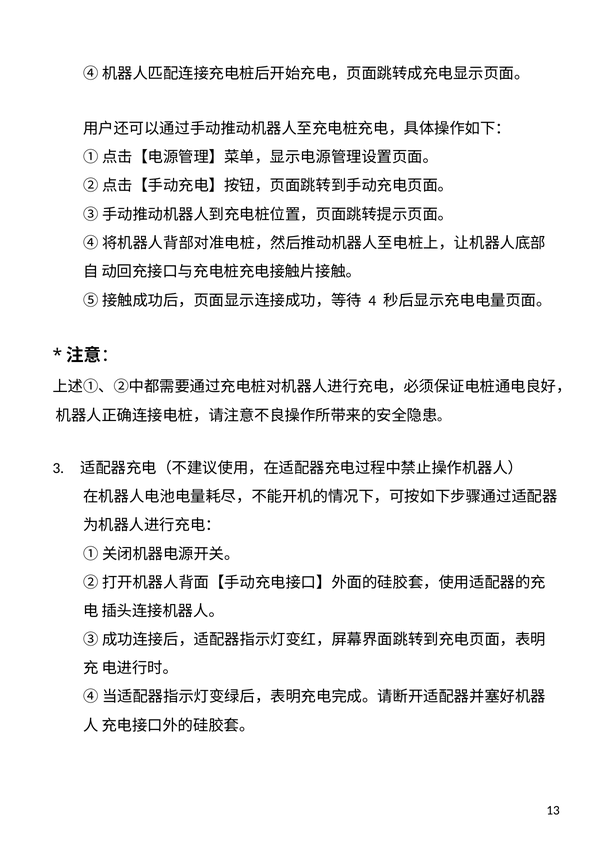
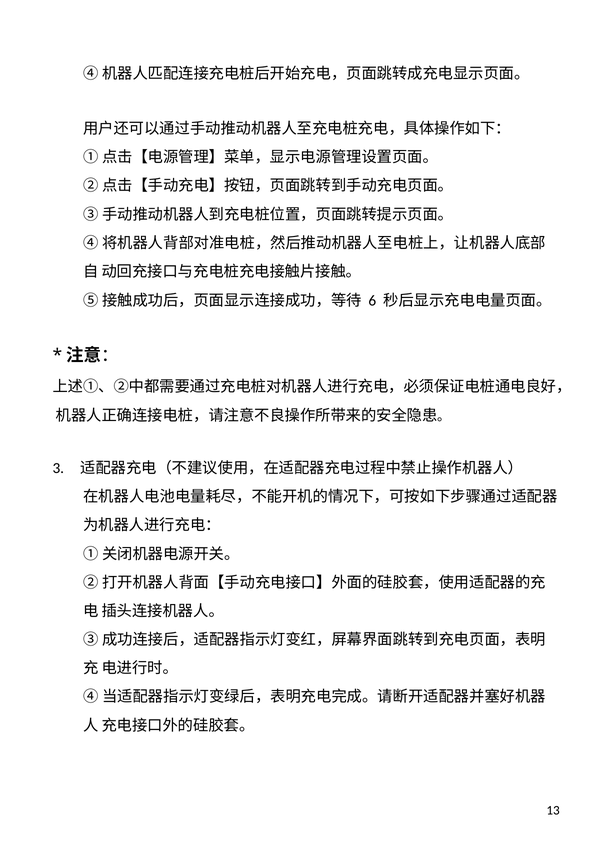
4: 4 -> 6 (372, 301)
